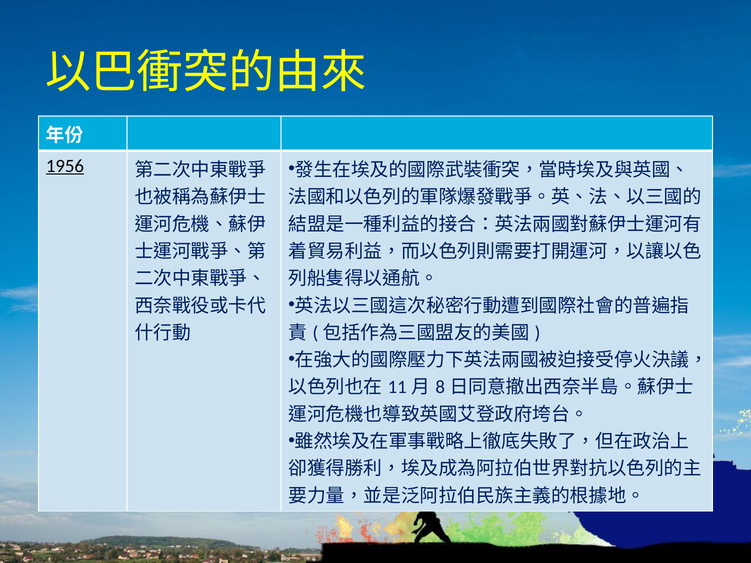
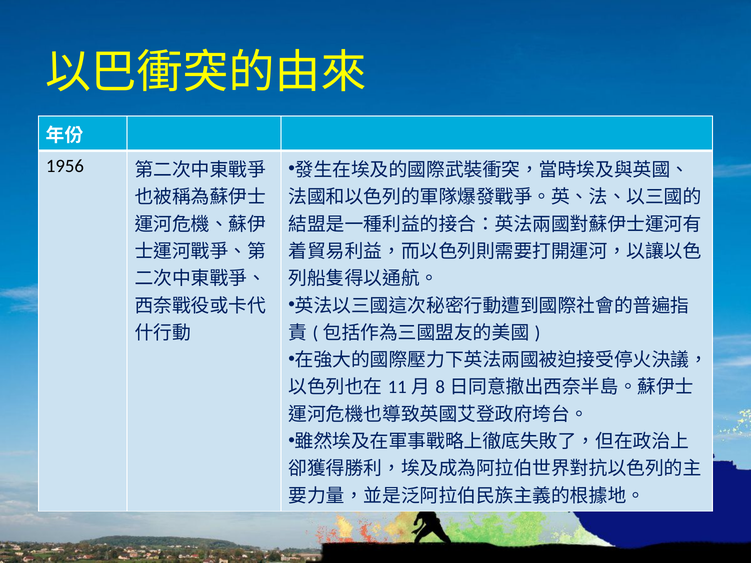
1956 underline: present -> none (65, 166)
